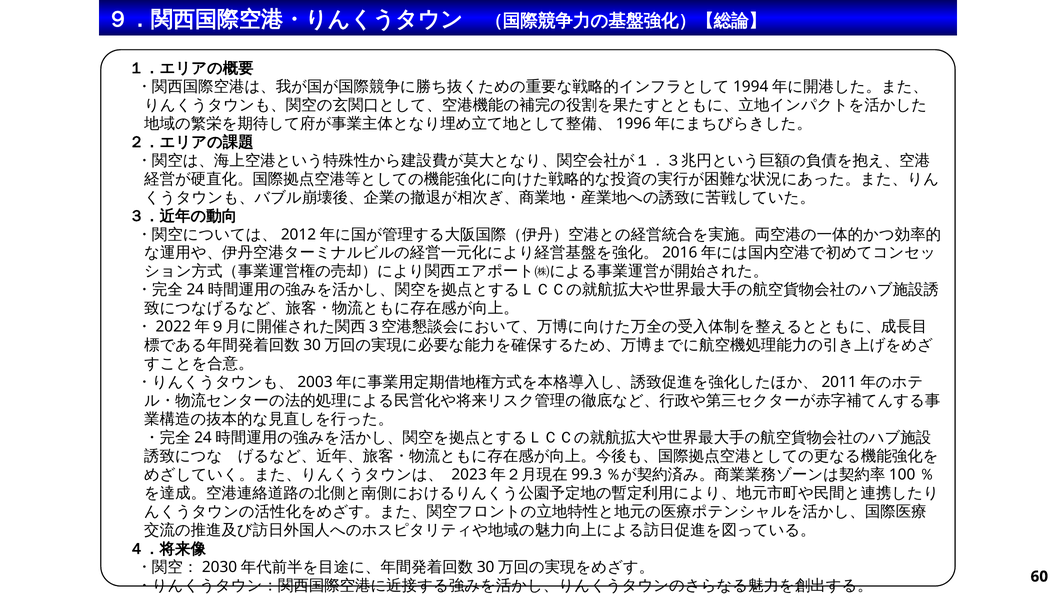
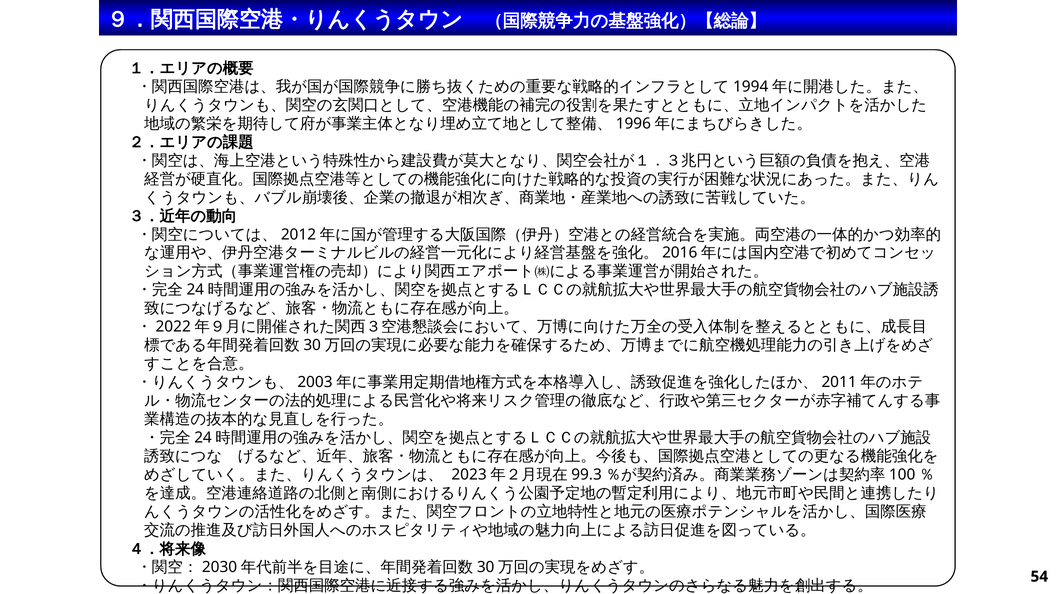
60: 60 -> 54 (1039, 577)
